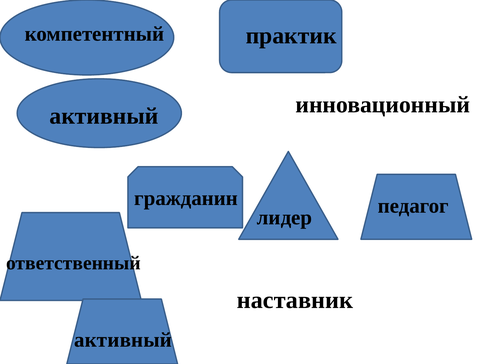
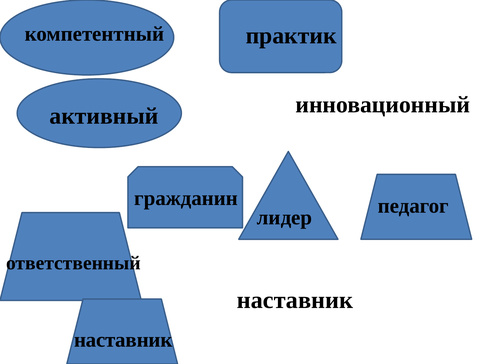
активный: активный -> наставник (123, 340)
